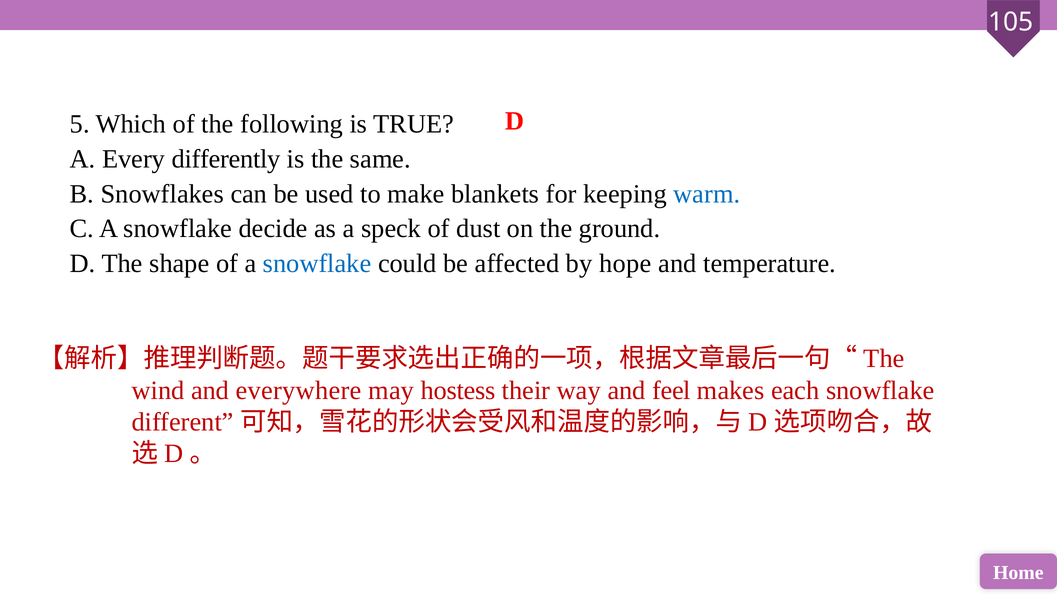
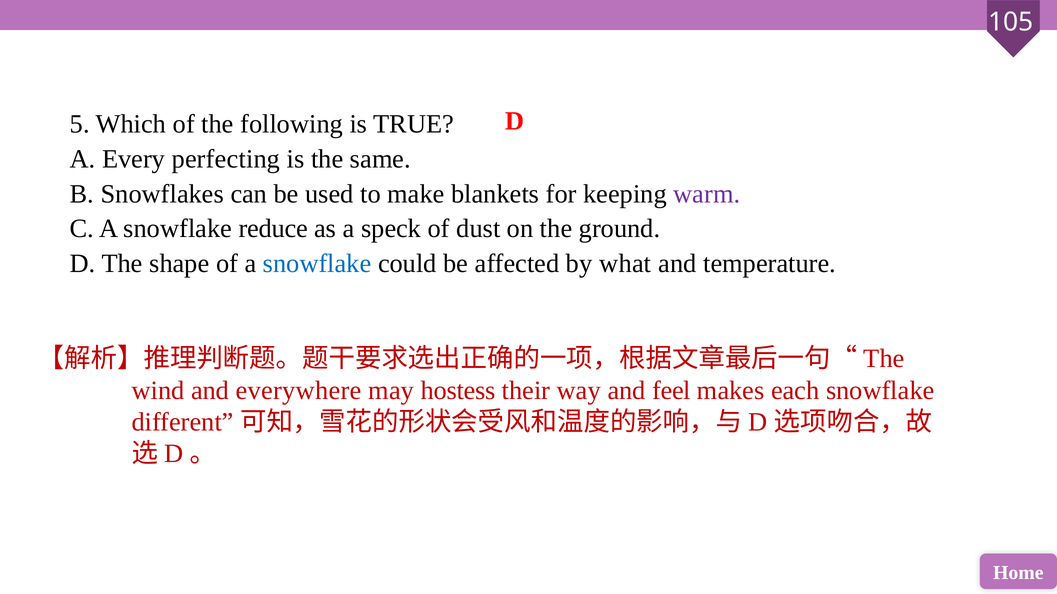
differently: differently -> perfecting (226, 159)
warm colour: blue -> purple (707, 194)
decide: decide -> reduce (273, 229)
hope: hope -> what (625, 264)
